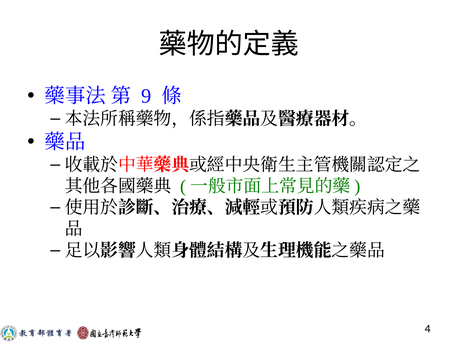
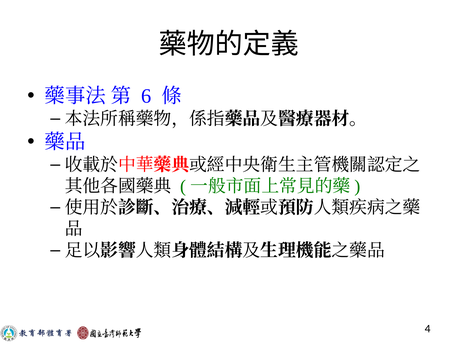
9: 9 -> 6 (146, 96)
